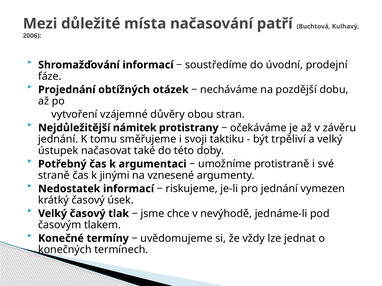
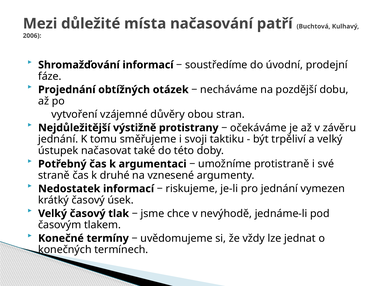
námitek: námitek -> výstižně (135, 128)
jinými: jinými -> druhé (115, 176)
